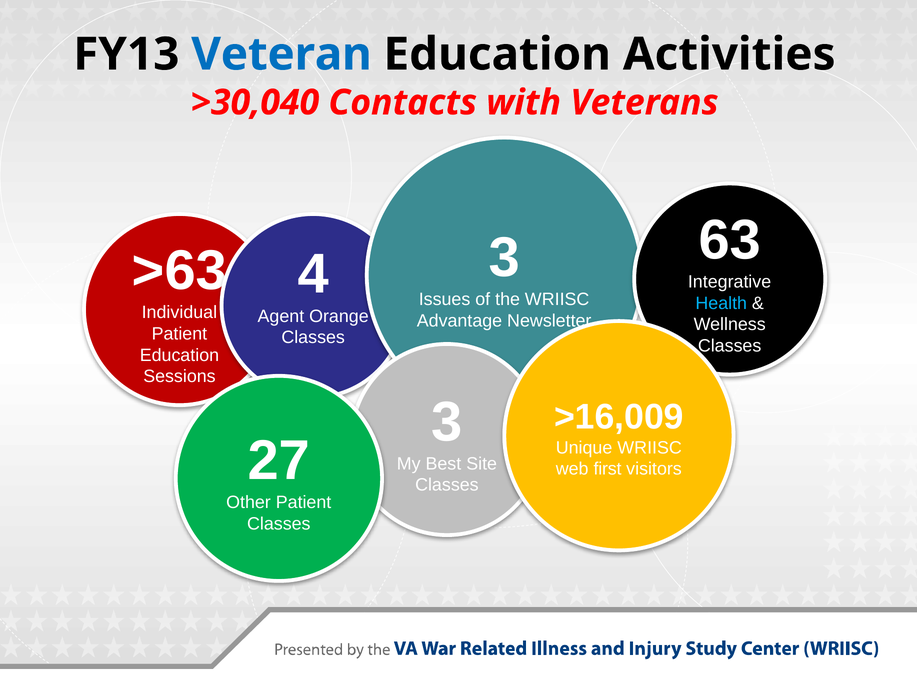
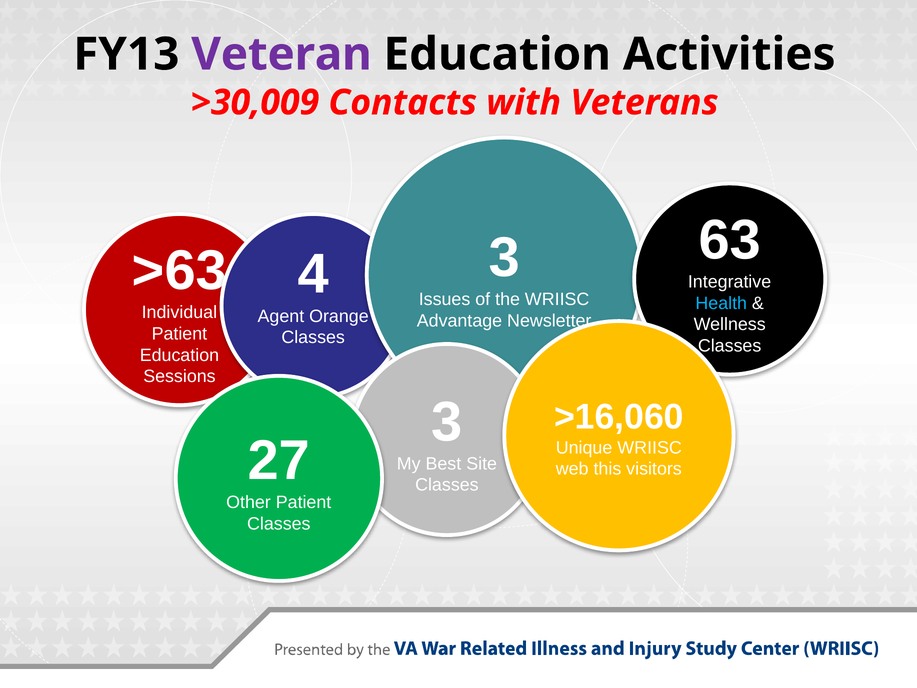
Veteran colour: blue -> purple (281, 54)
>30,040: >30,040 -> >30,009 (255, 103)
>16,009: >16,009 -> >16,060 (619, 417)
first: first -> this (607, 469)
